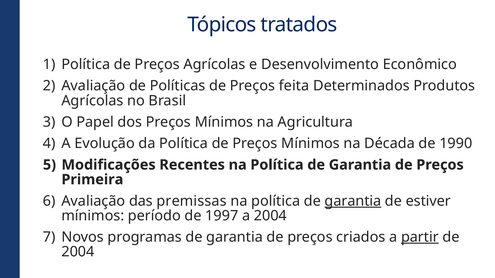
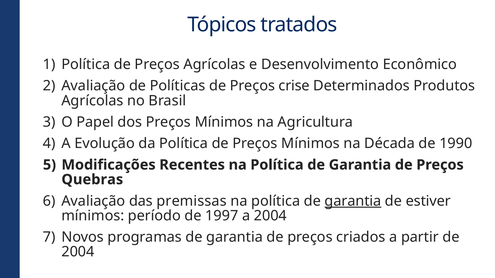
feita: feita -> crise (294, 86)
Primeira: Primeira -> Quebras (92, 180)
partir underline: present -> none (420, 237)
